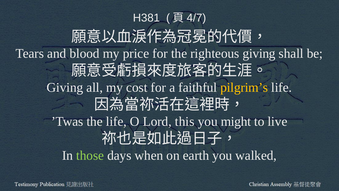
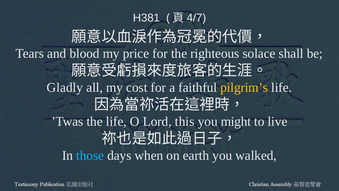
righteous giving: giving -> solace (259, 54)
Giving: Giving -> Gladly (65, 87)
those colour: light green -> light blue (90, 155)
